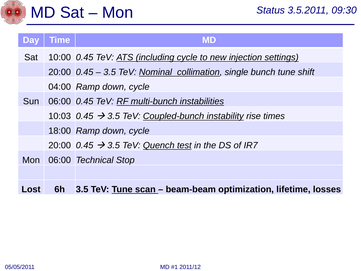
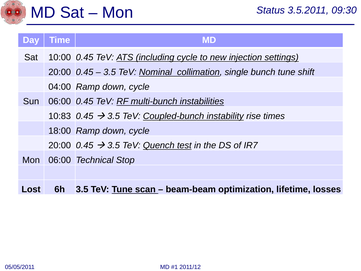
10:03: 10:03 -> 10:83 (60, 116)
